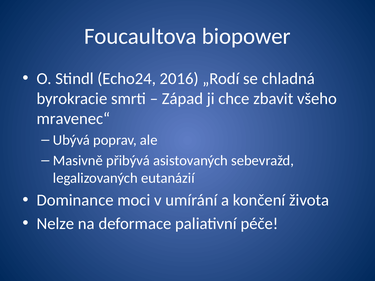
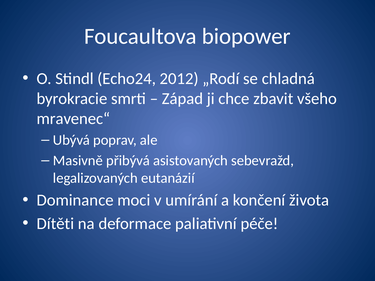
2016: 2016 -> 2012 (179, 79)
Nelze: Nelze -> Dítěti (55, 224)
